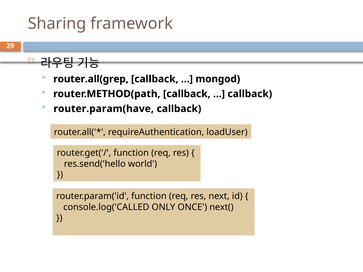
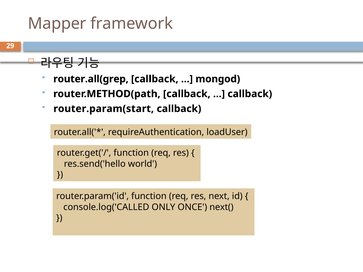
Sharing: Sharing -> Mapper (57, 24)
router.param(have: router.param(have -> router.param(start (104, 109)
